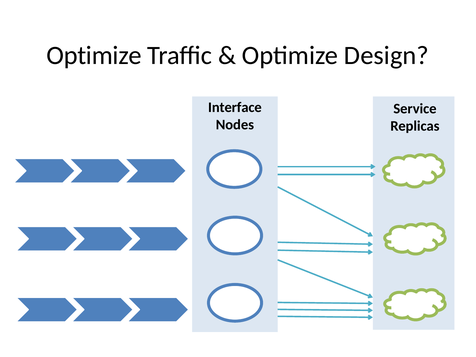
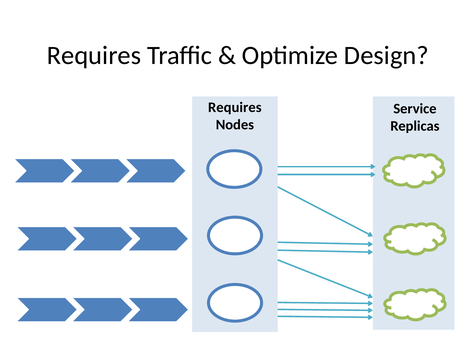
Optimize: Optimize -> Requires (94, 55)
Interface: Interface -> Requires (235, 107)
